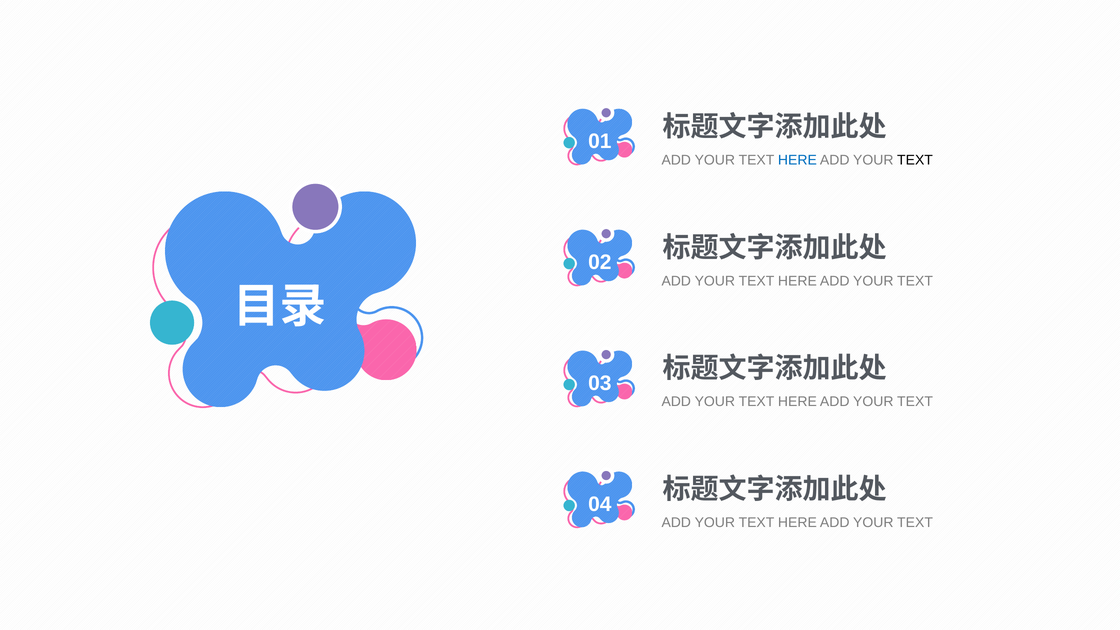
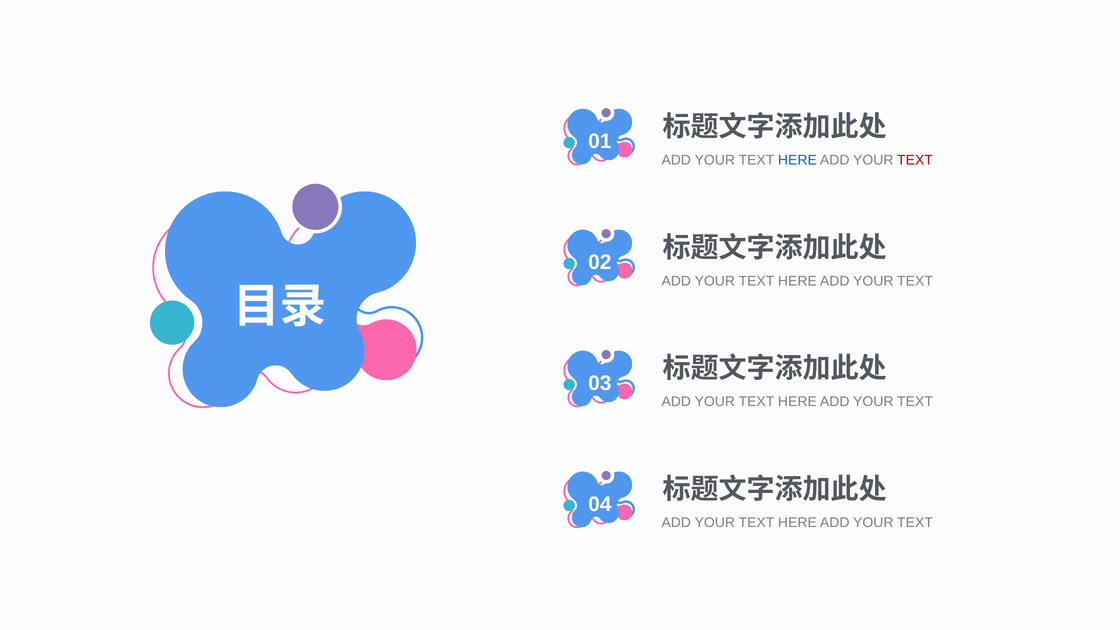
TEXT colour: black -> red (915, 160)
